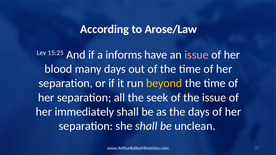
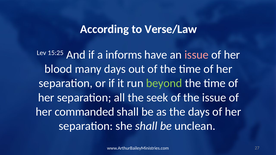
Arose/Law: Arose/Law -> Verse/Law (171, 29)
beyond colour: yellow -> light green (164, 83)
immediately: immediately -> commanded (84, 112)
